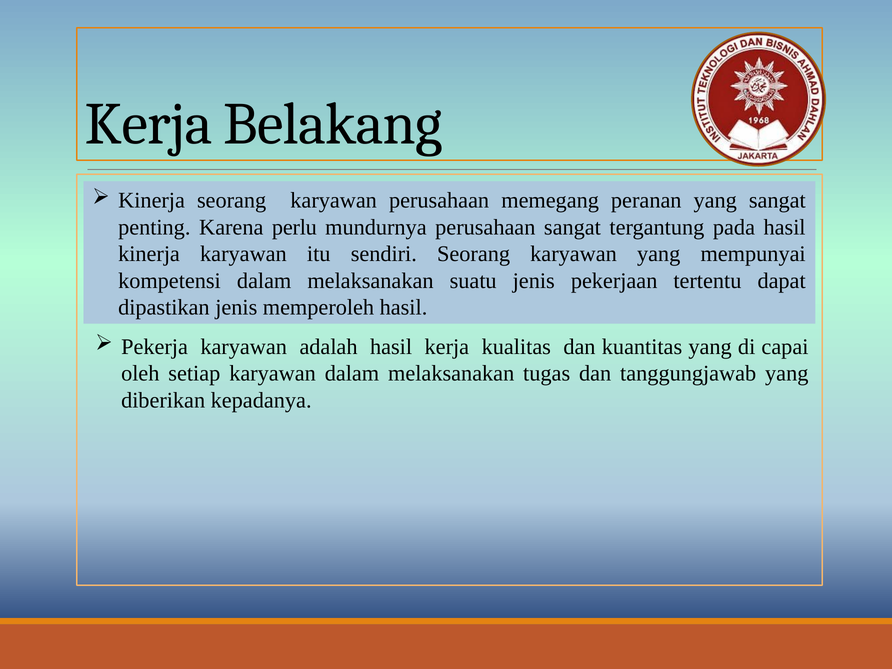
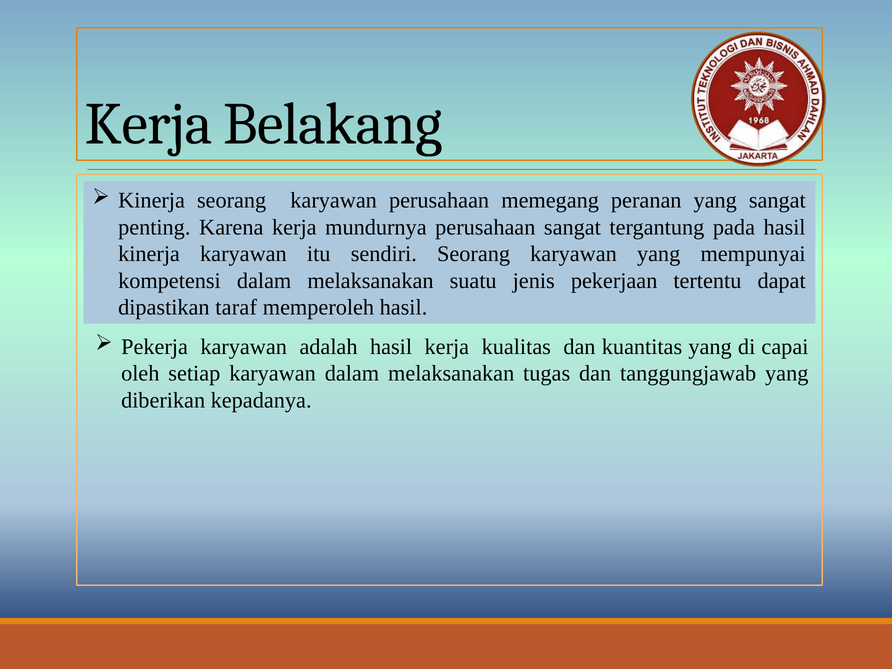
Karena perlu: perlu -> kerja (294, 227)
dipastikan jenis: jenis -> taraf (236, 308)
